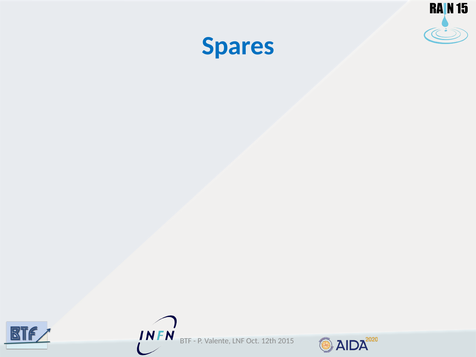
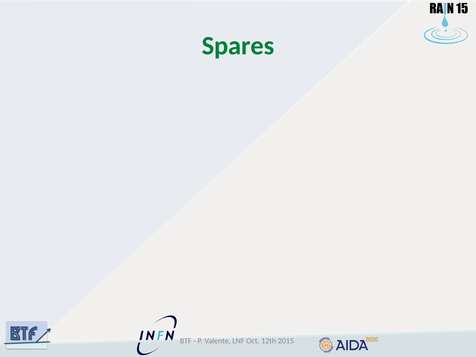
Spares colour: blue -> green (238, 46)
